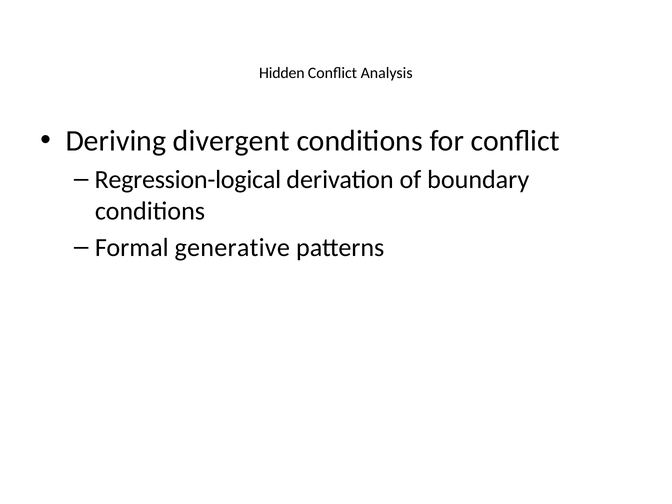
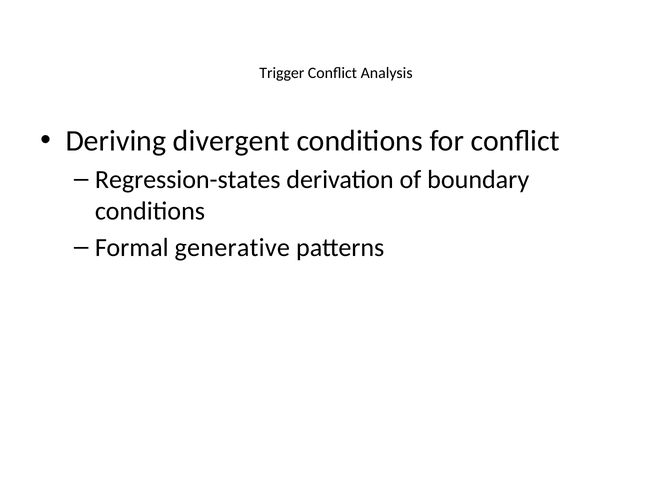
Hidden: Hidden -> Trigger (282, 73)
Regression-logical: Regression-logical -> Regression-states (188, 180)
